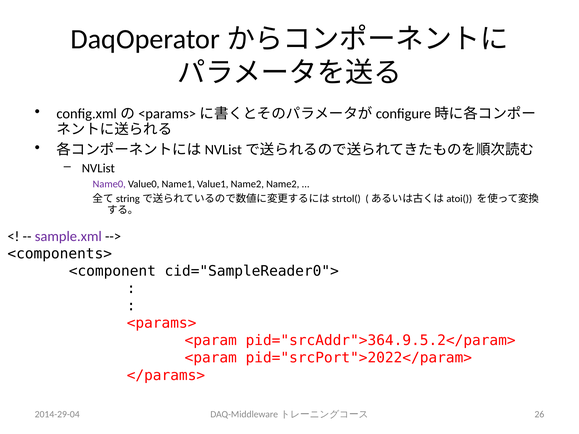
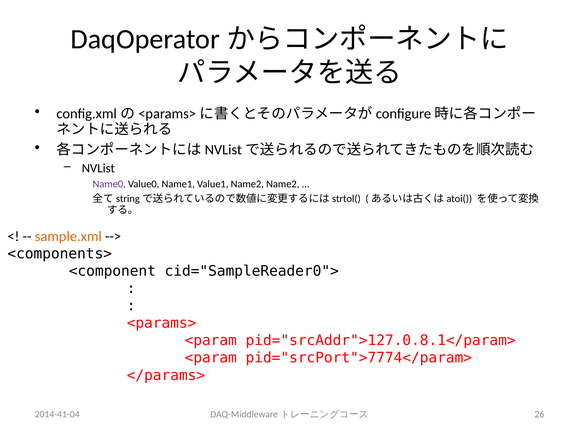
sample.xml colour: purple -> orange (68, 236)
pid="srcAddr">364.9.5.2</param>: pid="srcAddr">364.9.5.2</param> -> pid="srcAddr">127.0.8.1</param> (381, 341)
pid="srcPort">2022</param>: pid="srcPort">2022</param> -> pid="srcPort">7774</param> (359, 358)
2014-29-04: 2014-29-04 -> 2014-41-04 (57, 415)
